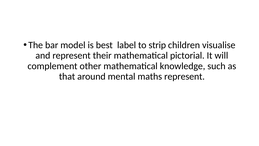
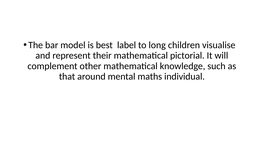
strip: strip -> long (157, 45)
maths represent: represent -> individual (184, 76)
